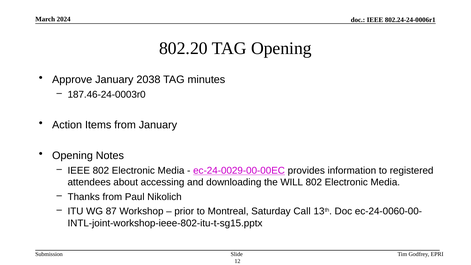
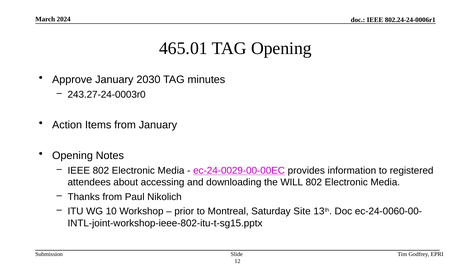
802.20: 802.20 -> 465.01 (183, 48)
2038: 2038 -> 2030 (148, 80)
187.46-24-0003r0: 187.46-24-0003r0 -> 243.27-24-0003r0 (107, 95)
87: 87 -> 10 (111, 211)
Call: Call -> Site (302, 211)
